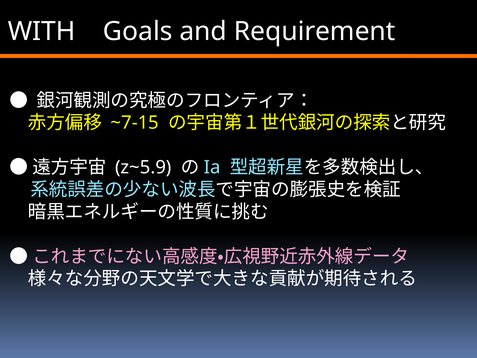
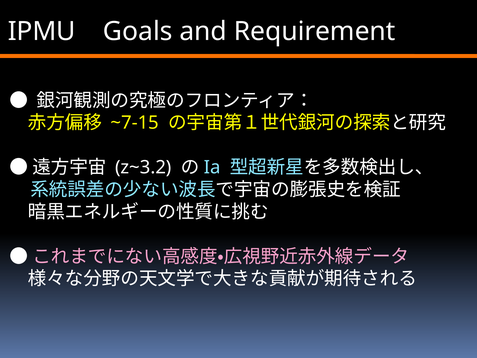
WITH: WITH -> IPMU (42, 31)
z~5.9: z~5.9 -> z~3.2 (143, 167)
